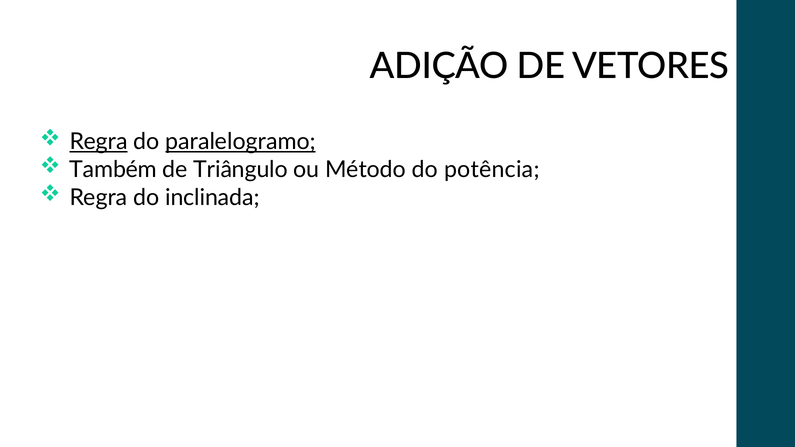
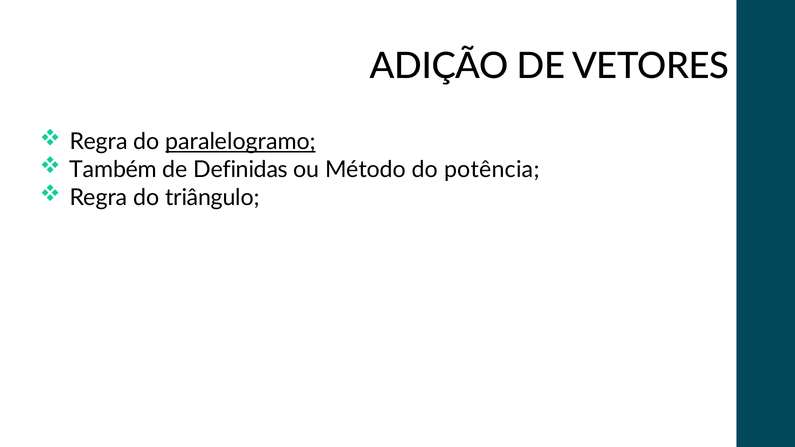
Regra underline: present -> none (99, 142)
Triângulo: Triângulo -> Definidas (241, 170)
inclinada: inclinada -> triângulo (212, 198)
